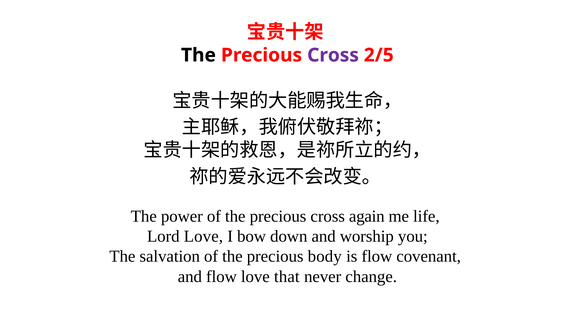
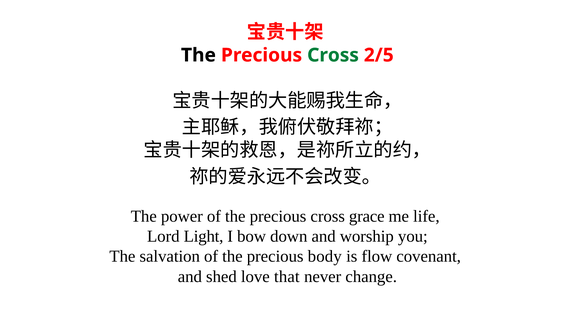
Cross colour: purple -> green (333, 55)
again: again -> grace (367, 216)
Lord Love: Love -> Light (204, 237)
and flow: flow -> shed (221, 277)
